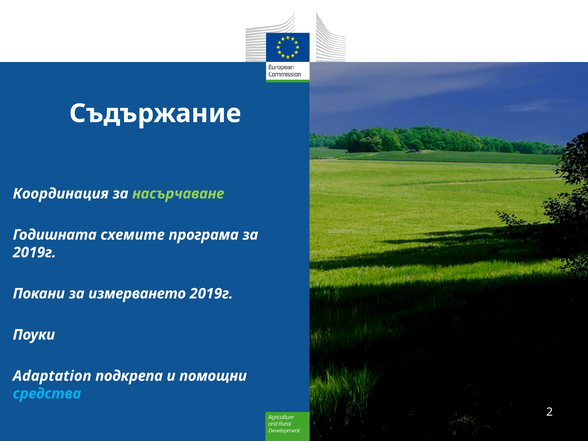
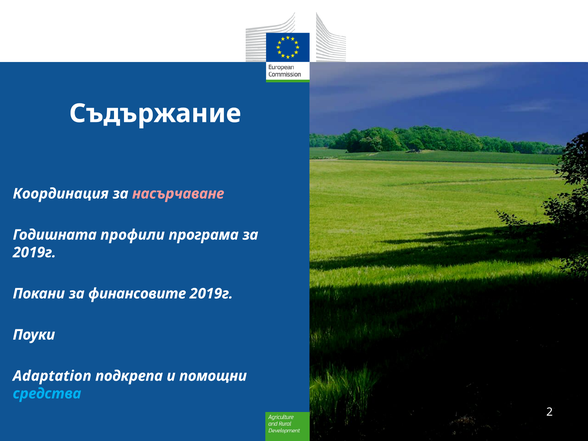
насърчаване colour: light green -> pink (178, 194)
схемите: схемите -> профили (133, 235)
измерването: измерването -> финансовите (137, 294)
